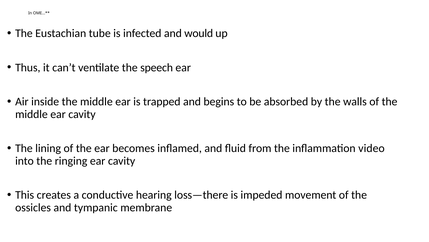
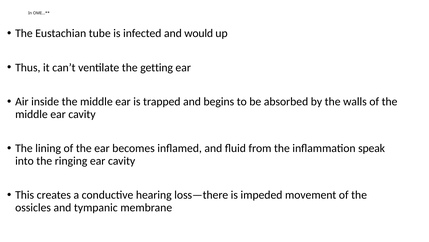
speech: speech -> getting (157, 67)
video: video -> speak (372, 148)
